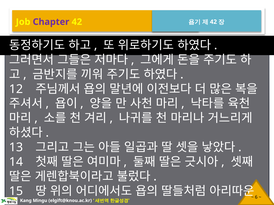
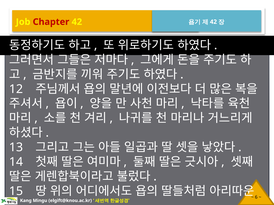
Chapter colour: purple -> red (51, 22)
